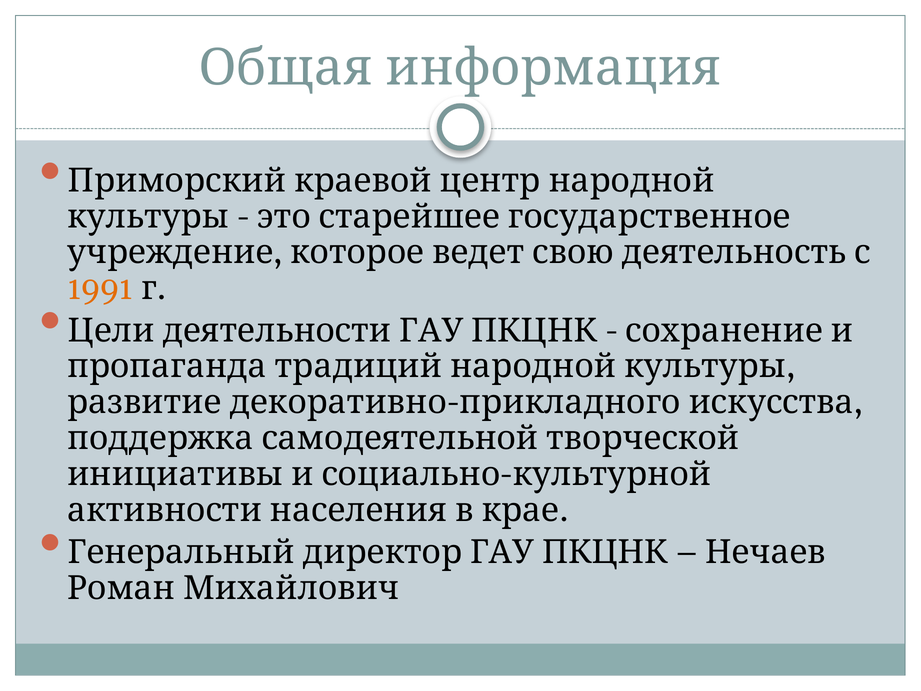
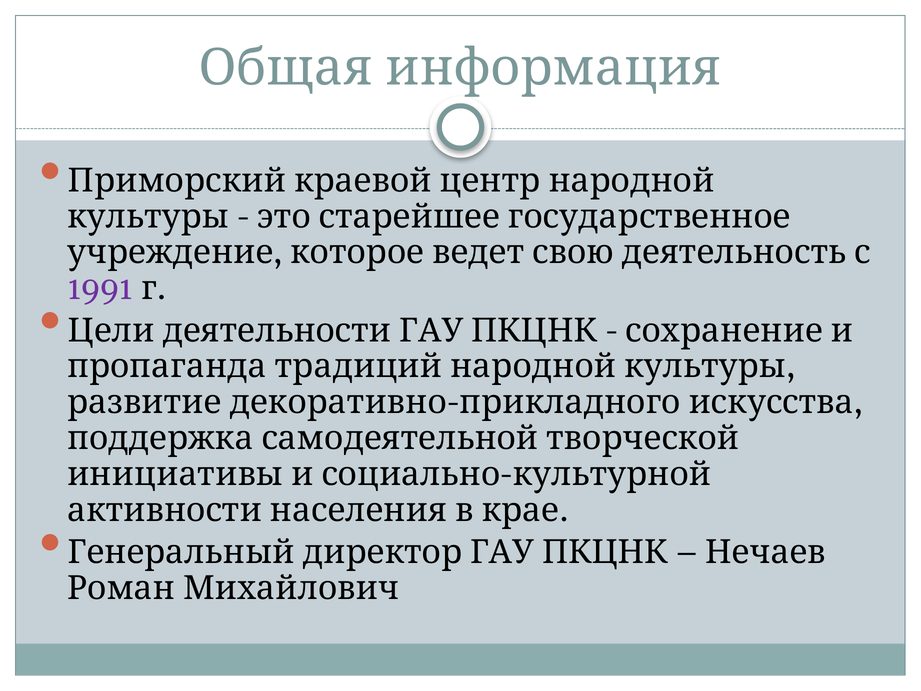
1991 colour: orange -> purple (100, 288)
